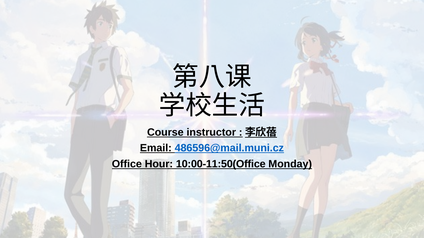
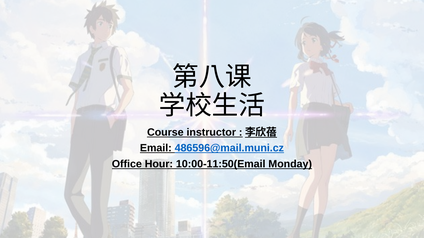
10:00-11:50(Office: 10:00-11:50(Office -> 10:00-11:50(Email (221, 164)
